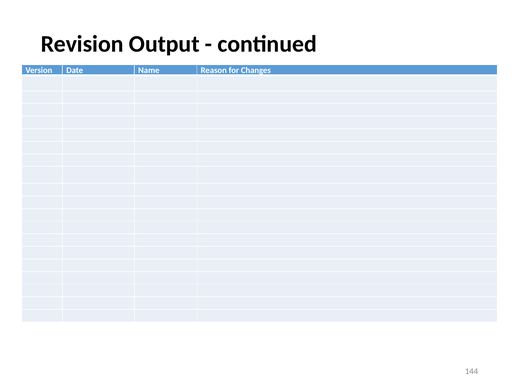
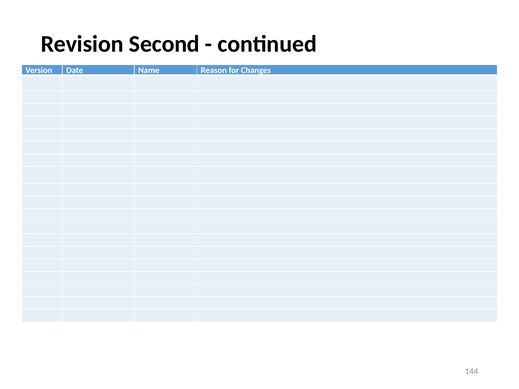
Output: Output -> Second (164, 44)
